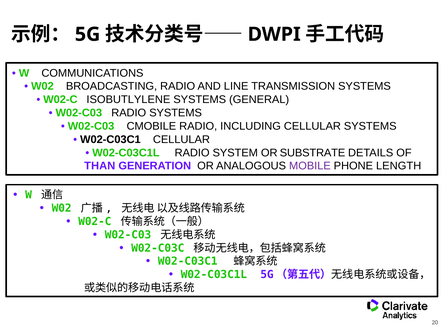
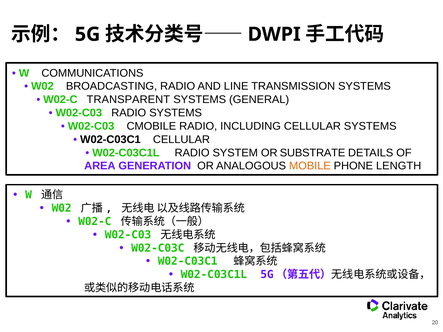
ISOBUTLYLENE: ISOBUTLYLENE -> TRANSPARENT (128, 100)
THAN: THAN -> AREA (100, 166)
MOBILE colour: purple -> orange (310, 166)
